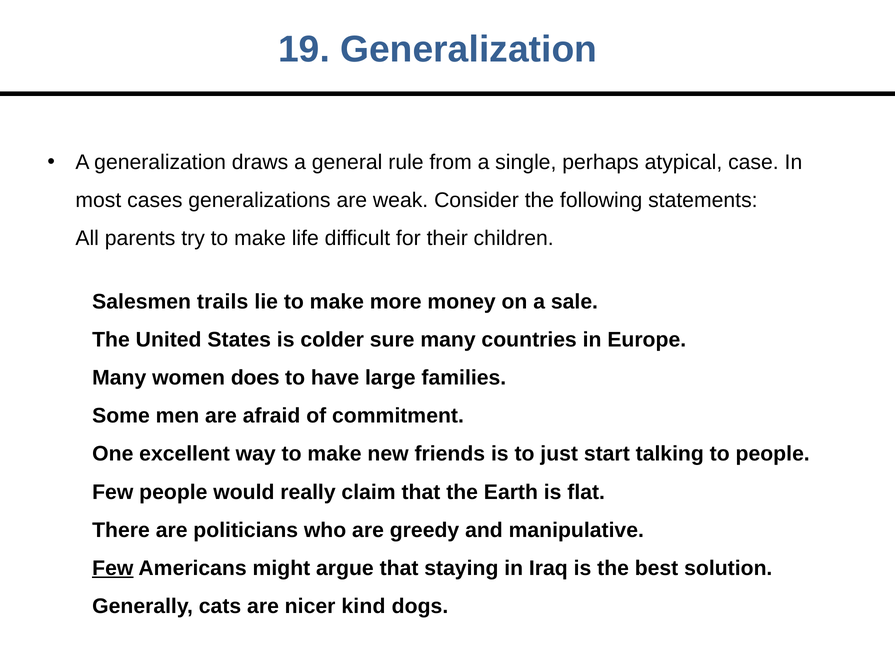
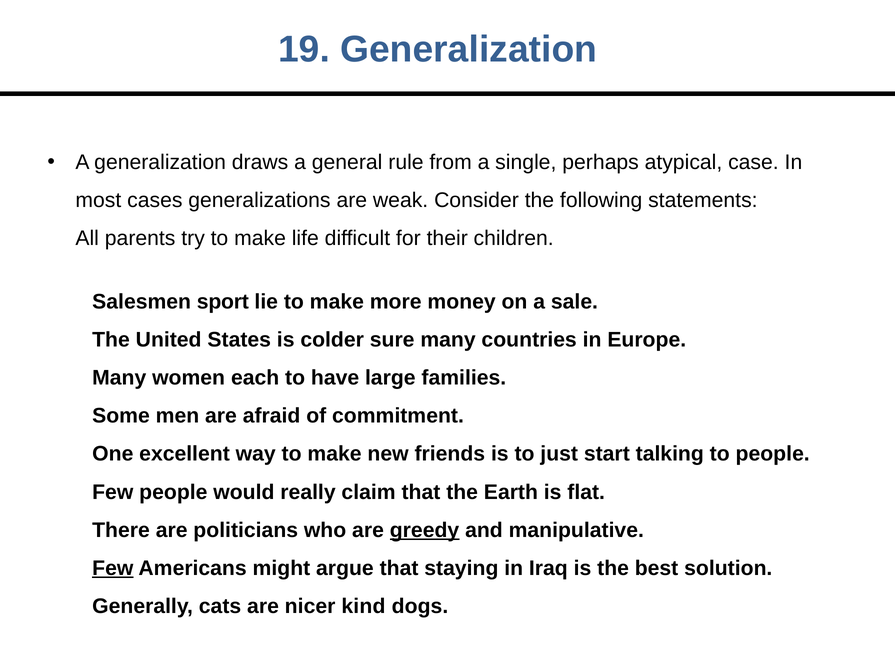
trails: trails -> sport (223, 302)
does: does -> each (255, 378)
greedy underline: none -> present (425, 530)
